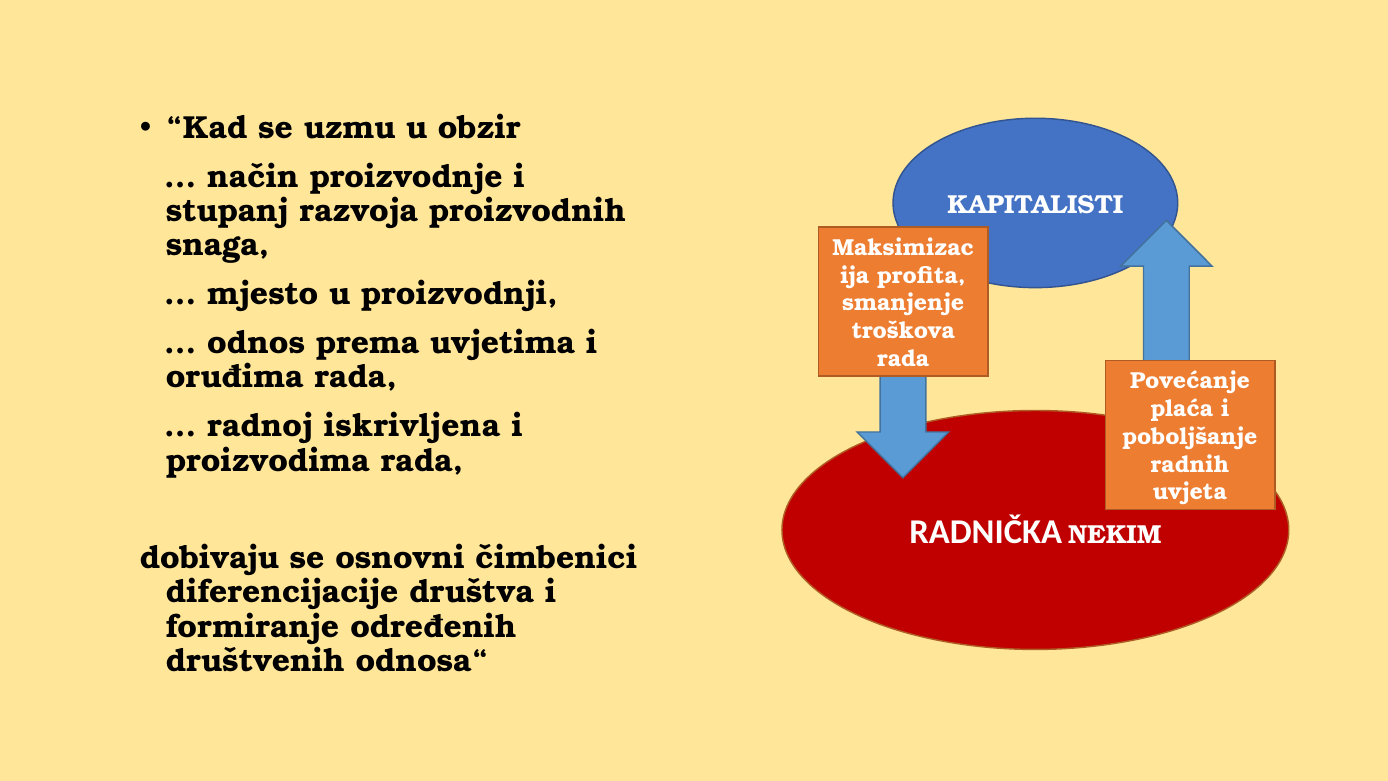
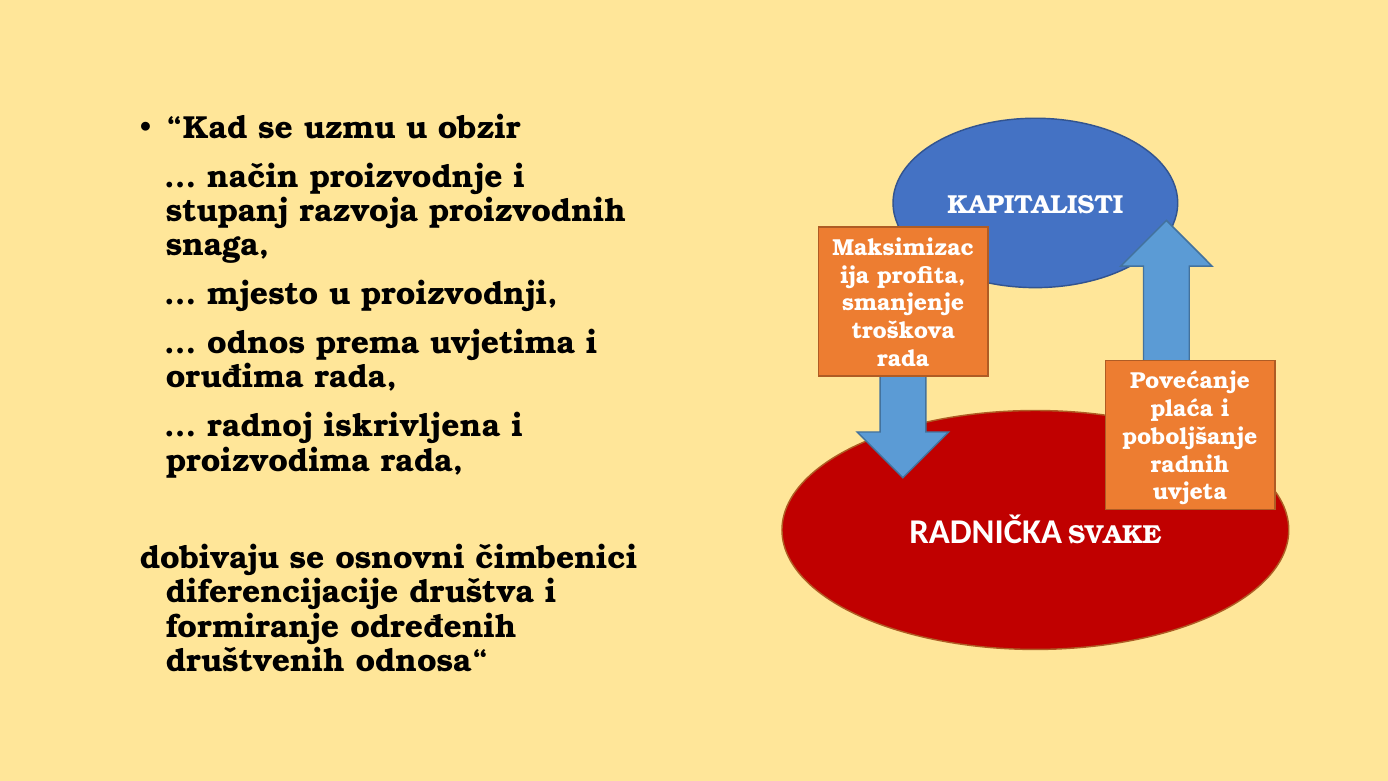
NEKIM: NEKIM -> SVAKE (1115, 535)
